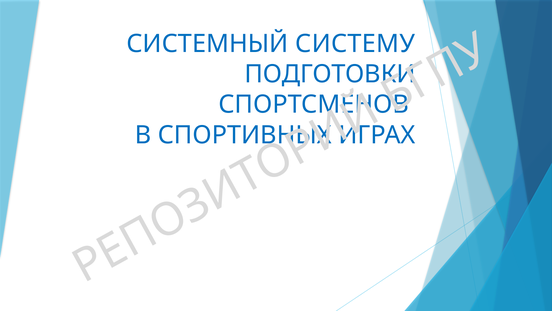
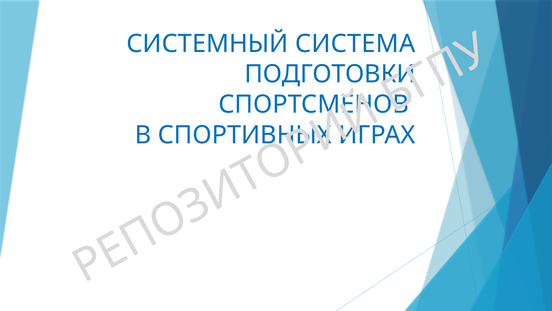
СИСТЕМУ: СИСТЕМУ -> СИСТЕМА (355, 44)
